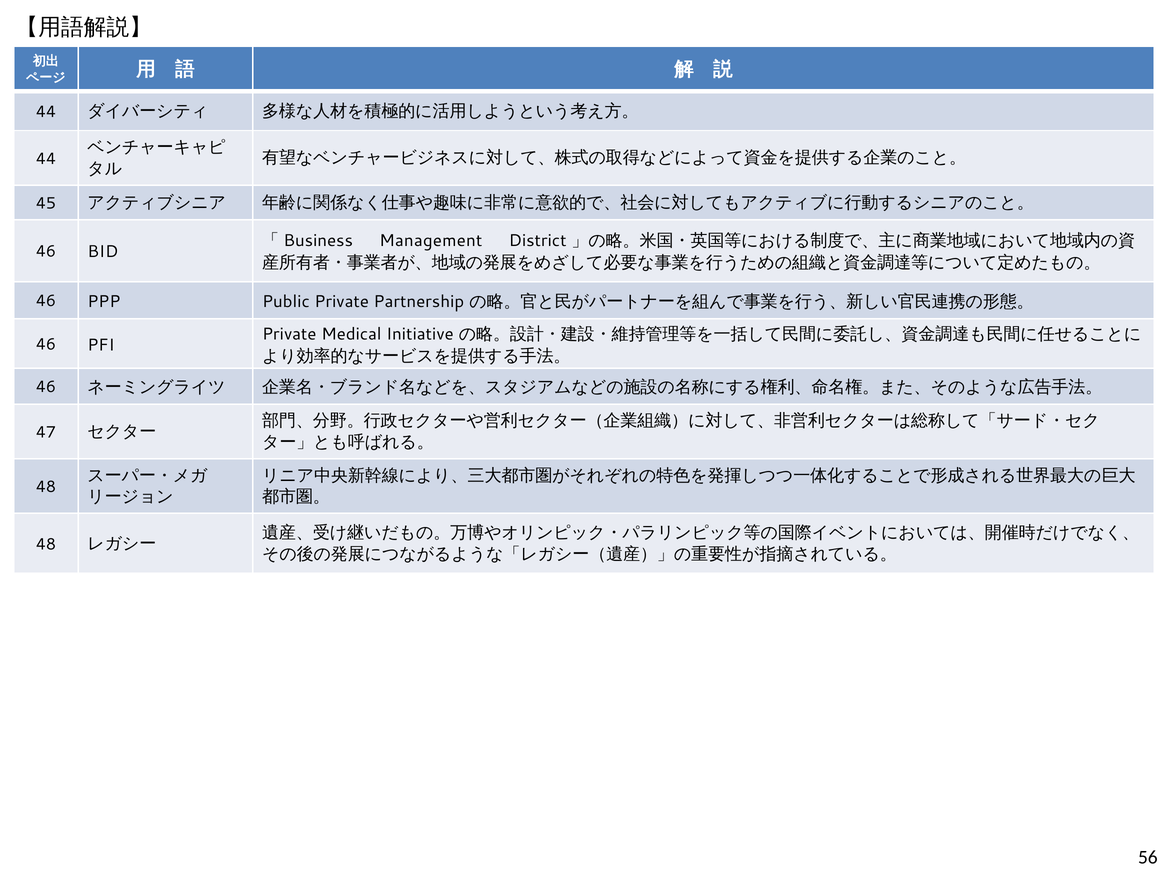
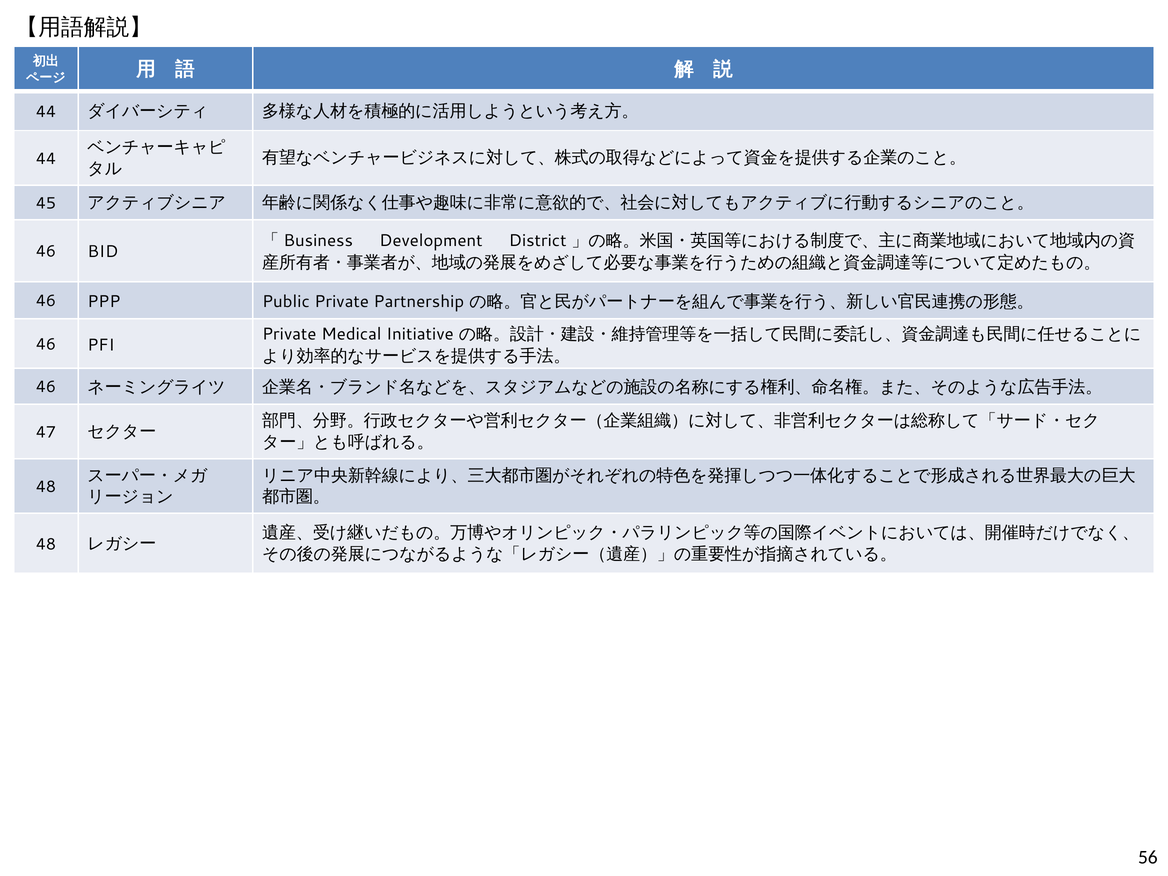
Management: Management -> Development (431, 241)
